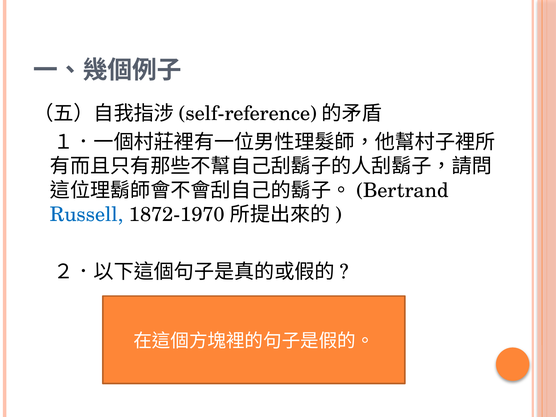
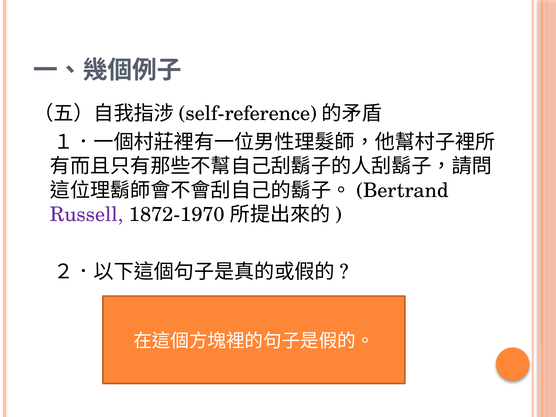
Russell colour: blue -> purple (87, 214)
